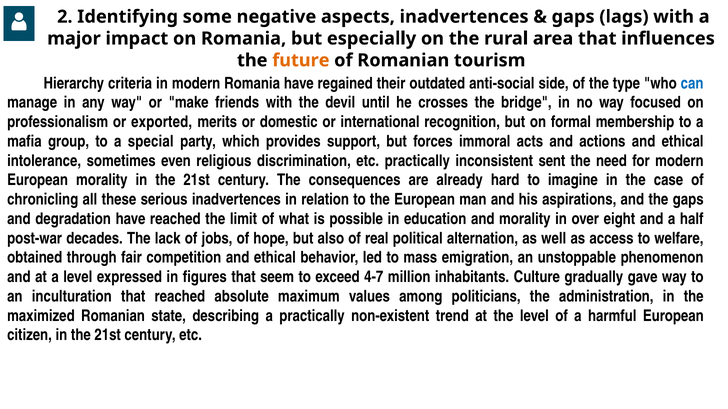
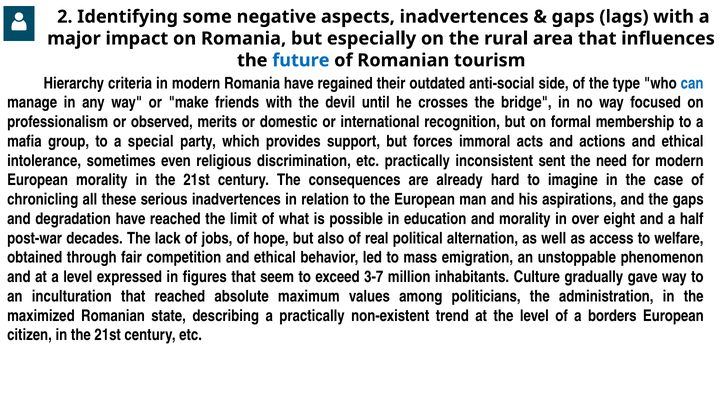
future colour: orange -> blue (301, 60)
exported: exported -> observed (162, 122)
4-7: 4-7 -> 3-7 (374, 277)
harmful: harmful -> borders (612, 316)
